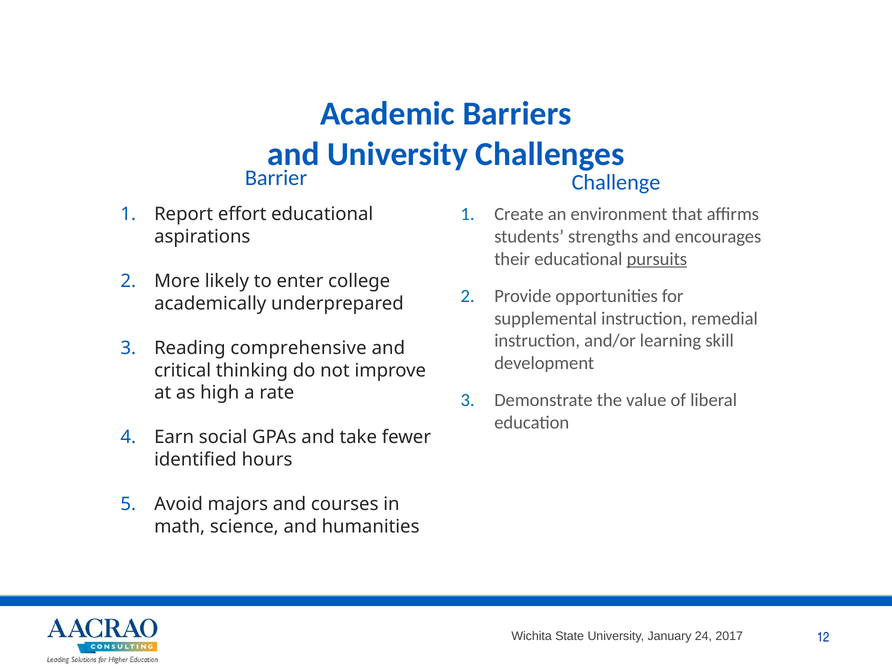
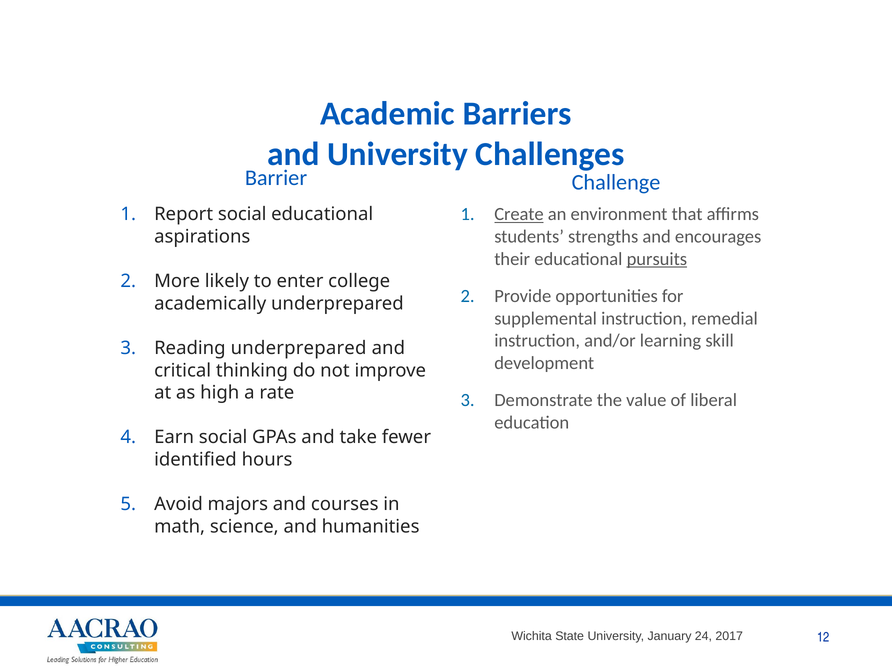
Create underline: none -> present (519, 214)
Report effort: effort -> social (242, 214)
Reading comprehensive: comprehensive -> underprepared (299, 348)
